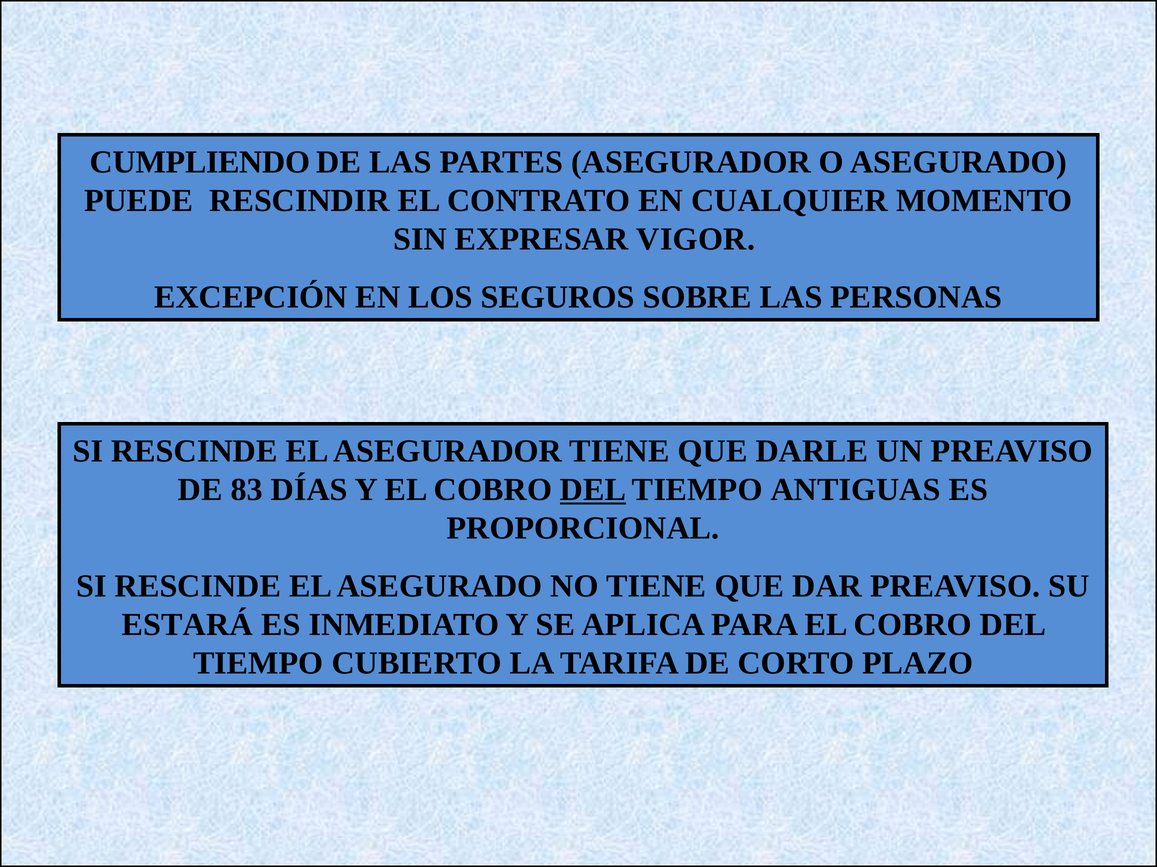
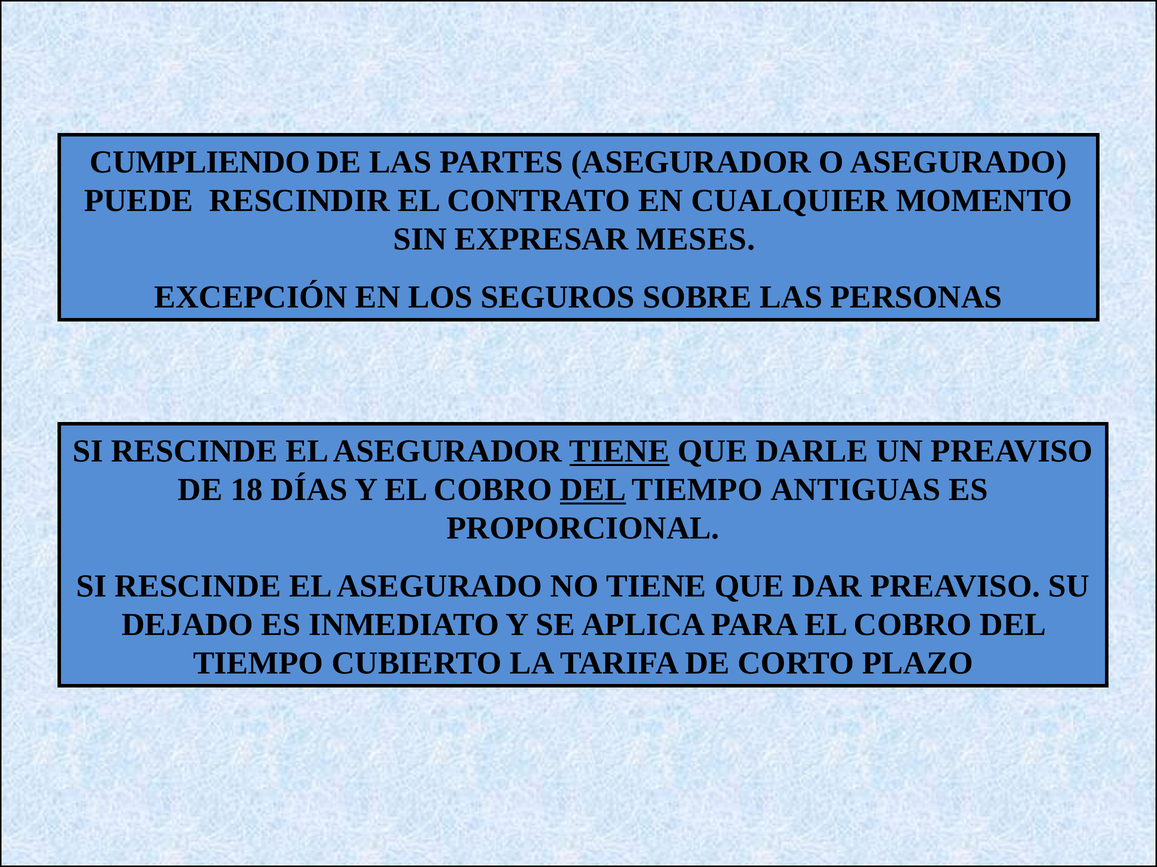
VIGOR: VIGOR -> MESES (696, 239)
TIENE underline: none -> present (620, 451)
83: 83 -> 18 (247, 490)
ESTARÁ: ESTARÁ -> DEJADO (187, 625)
